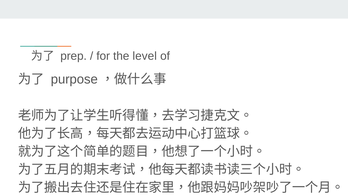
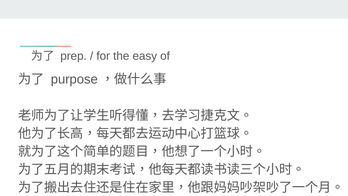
level: level -> easy (145, 56)
